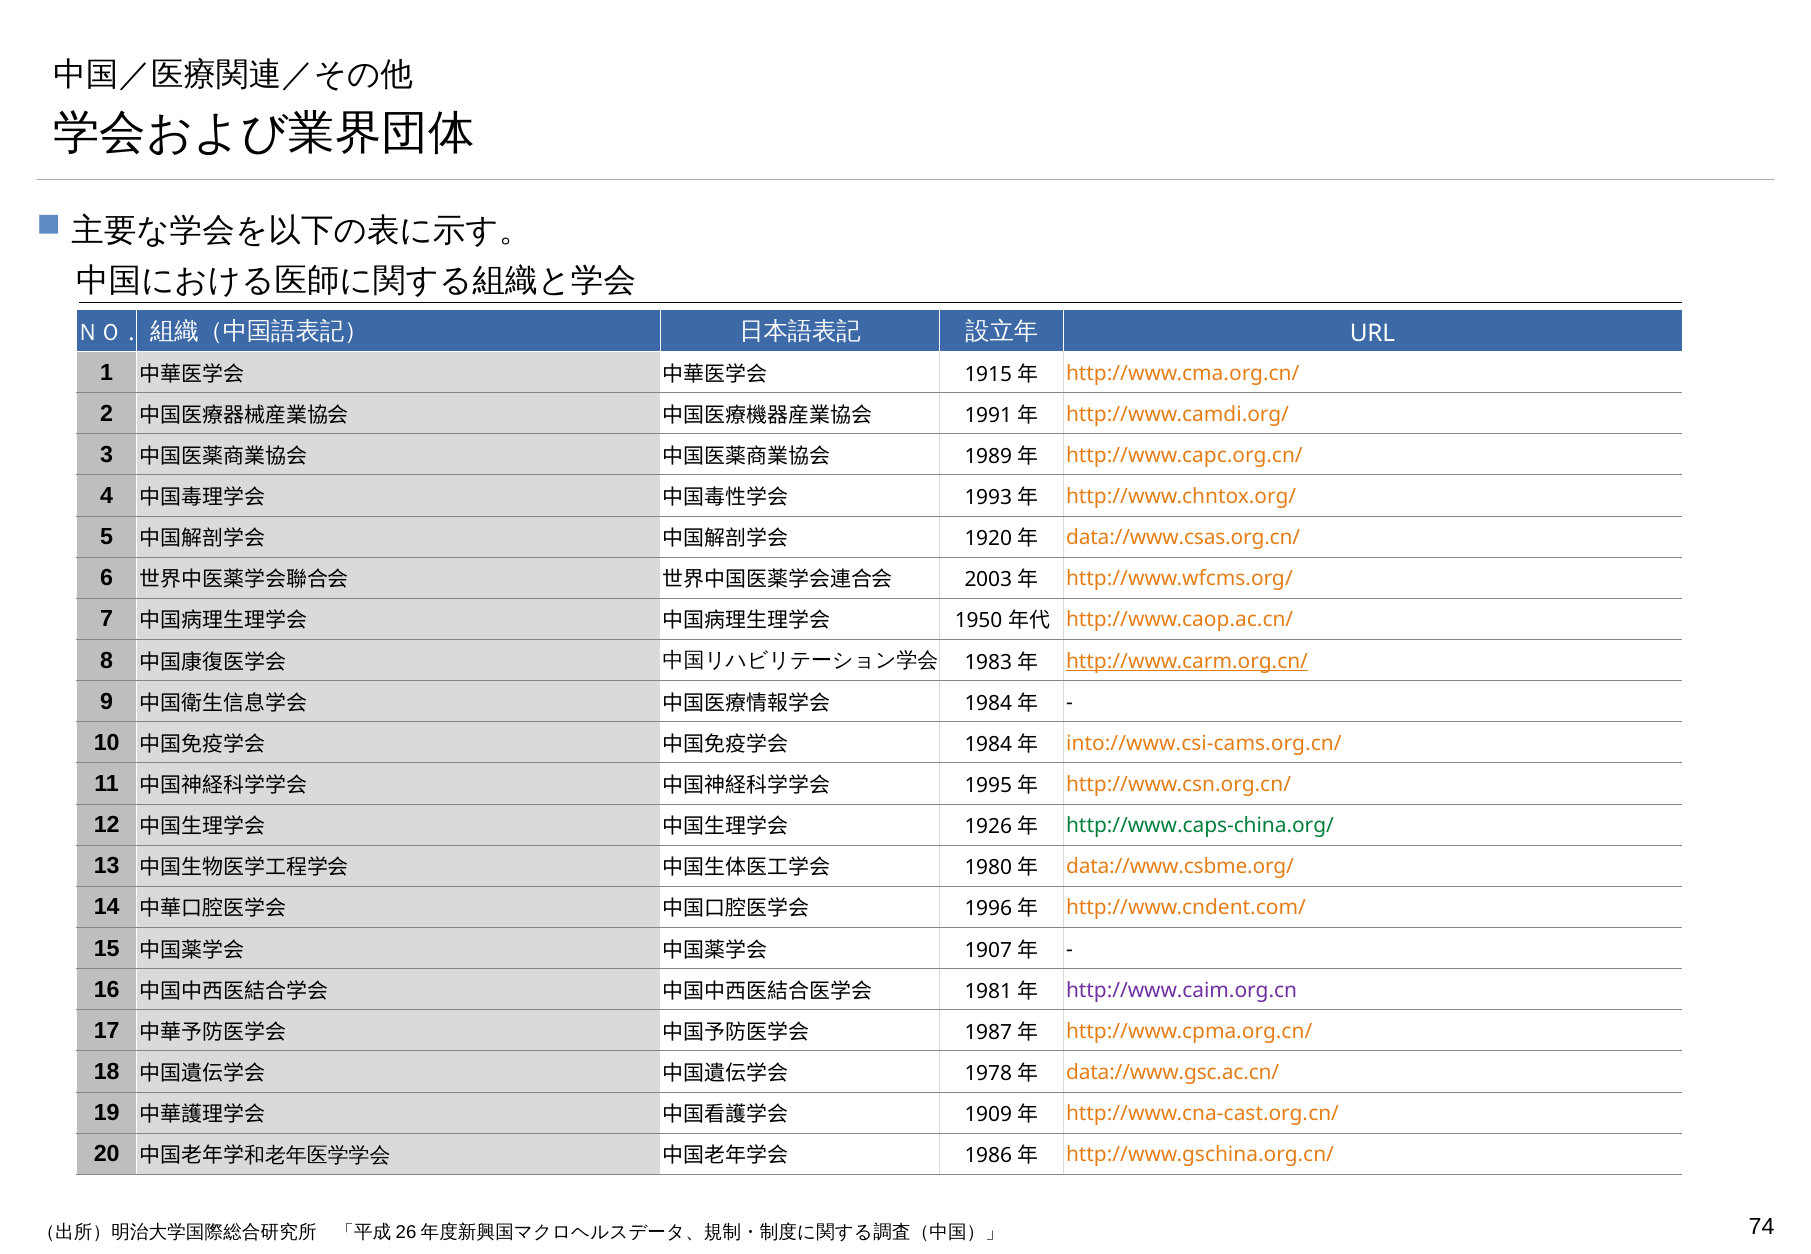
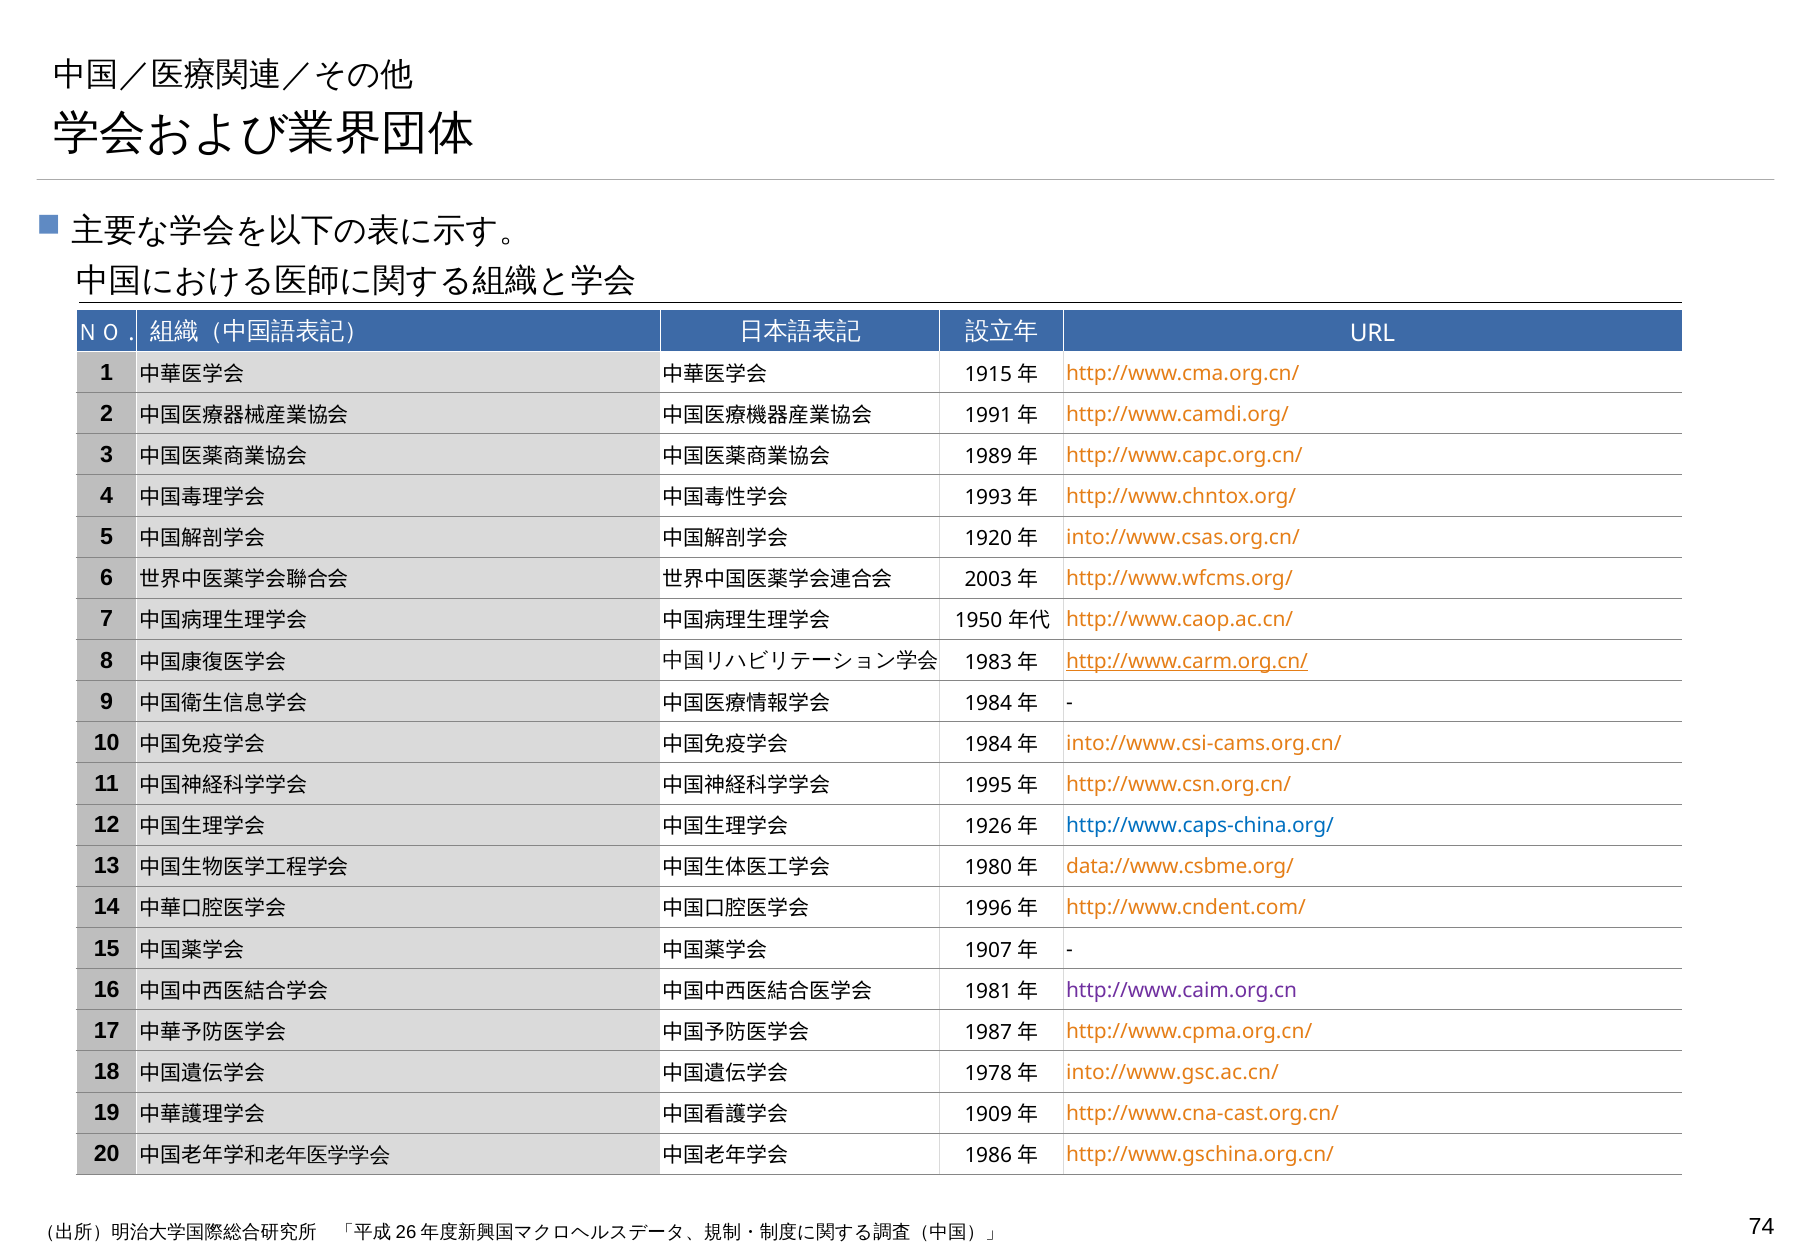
data://www.csas.org.cn/: data://www.csas.org.cn/ -> into://www.csas.org.cn/ (1183, 538)
http://www.caps-china.org/ colour: green -> blue (1200, 826)
data://www.gsc.ac.cn/: data://www.gsc.ac.cn/ -> into://www.gsc.ac.cn/ (1173, 1072)
